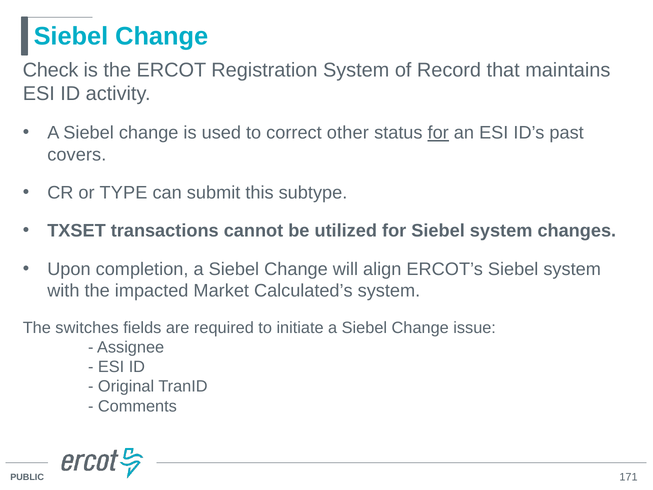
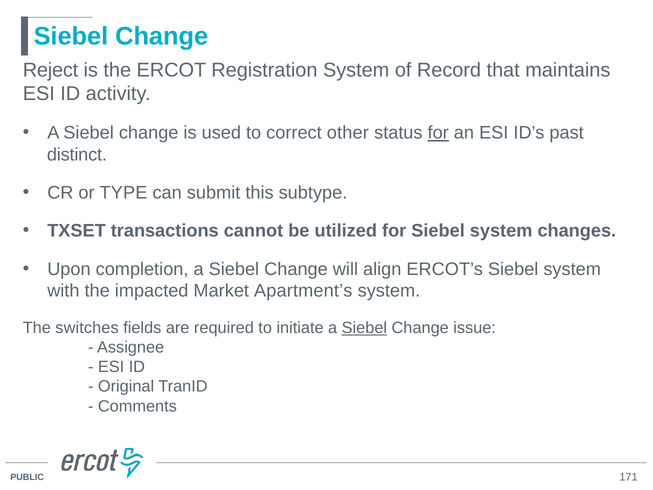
Check: Check -> Reject (51, 70)
covers: covers -> distinct (77, 155)
Calculated’s: Calculated’s -> Apartment’s (303, 291)
Siebel underline: none -> present (364, 328)
